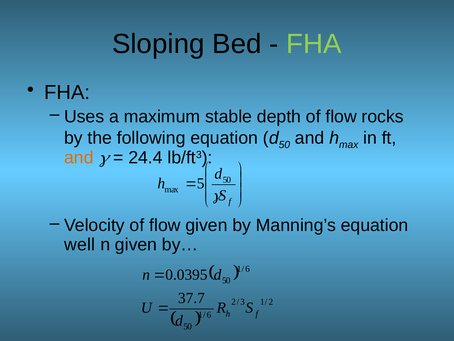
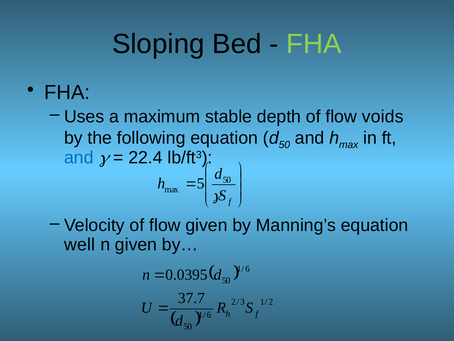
rocks: rocks -> voids (383, 117)
and colour: orange -> blue (79, 157)
24.4: 24.4 -> 22.4 (146, 157)
